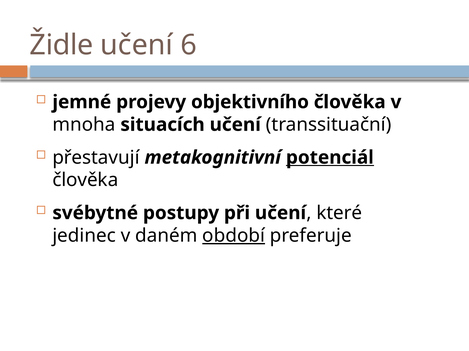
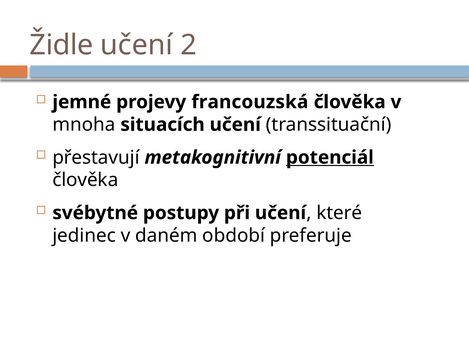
6: 6 -> 2 (189, 45)
objektivního: objektivního -> francouzská (250, 102)
období underline: present -> none (234, 236)
